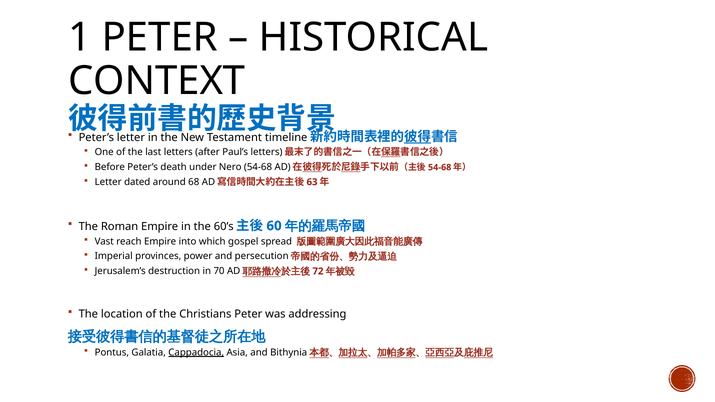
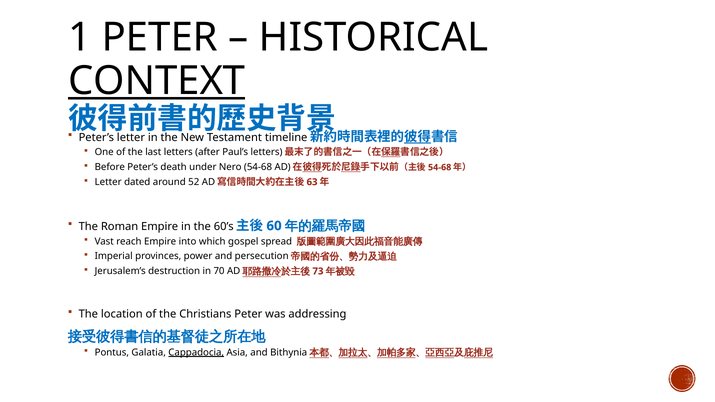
CONTEXT underline: none -> present (157, 81)
68: 68 -> 52 (194, 182)
72: 72 -> 73 (318, 271)
